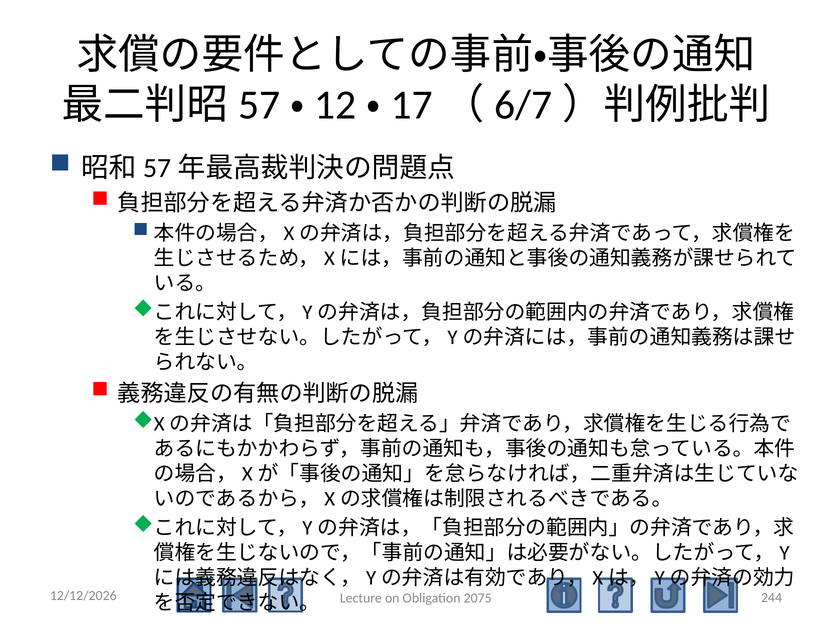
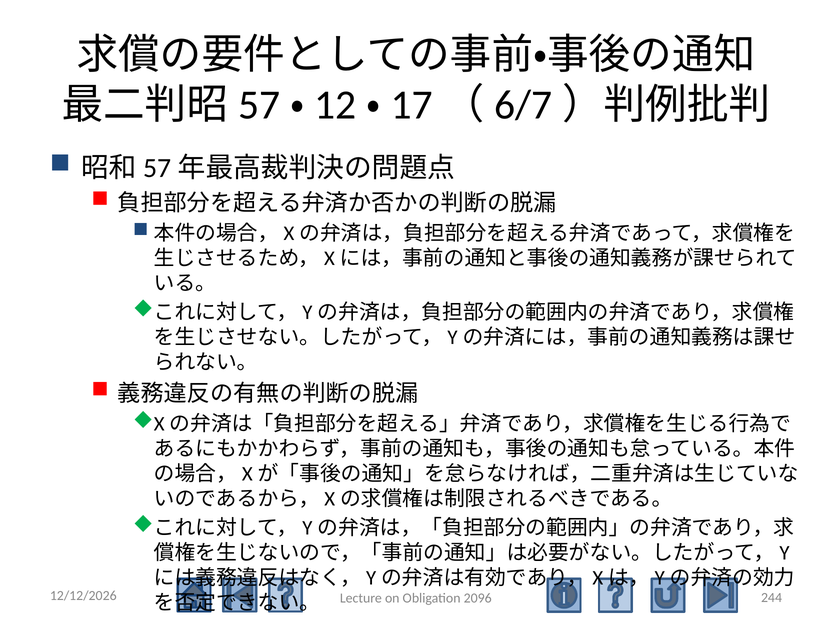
2075: 2075 -> 2096 (478, 598)
